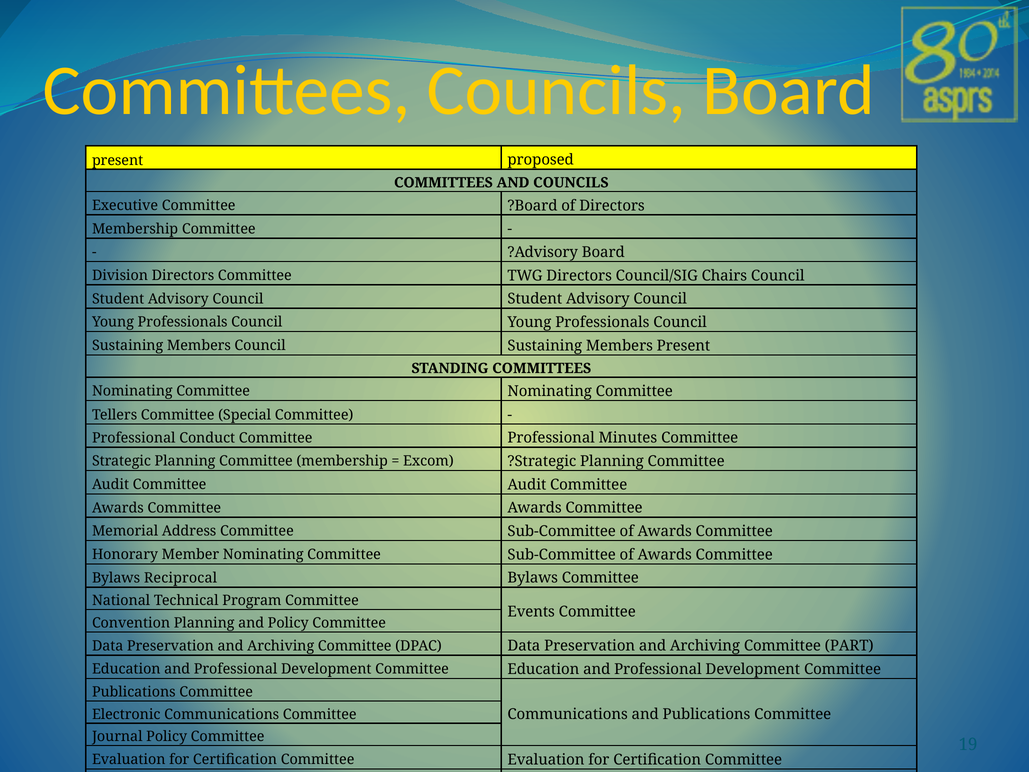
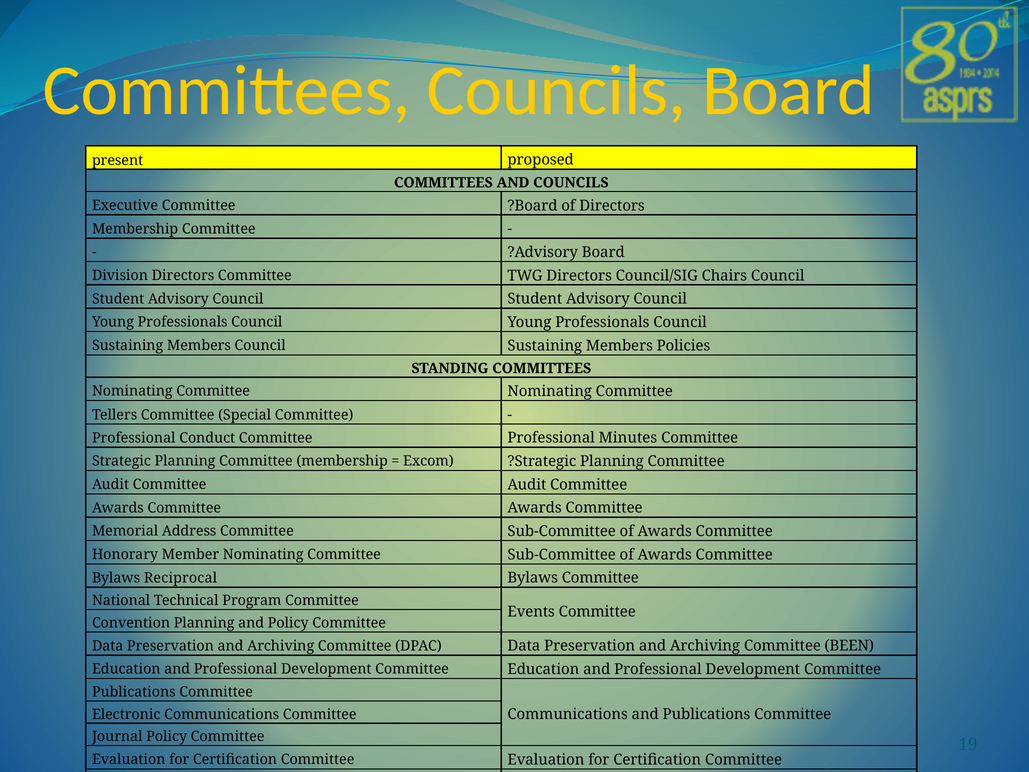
Members Present: Present -> Policies (683, 345)
PART: PART -> BEEN (849, 646)
